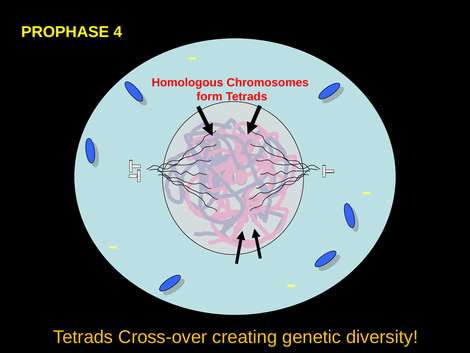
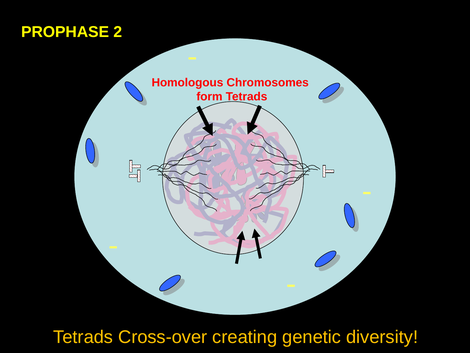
4: 4 -> 2 (118, 32)
